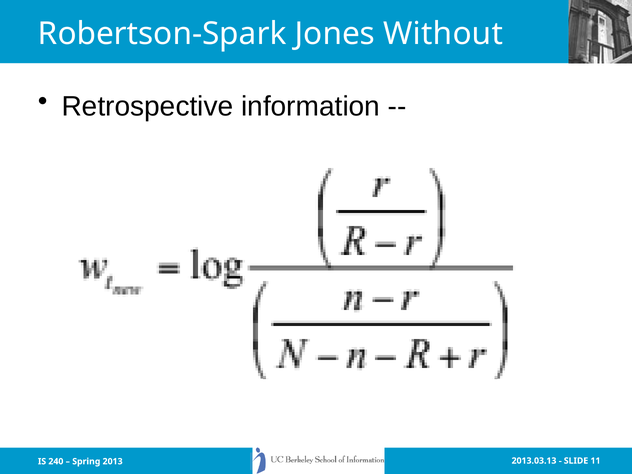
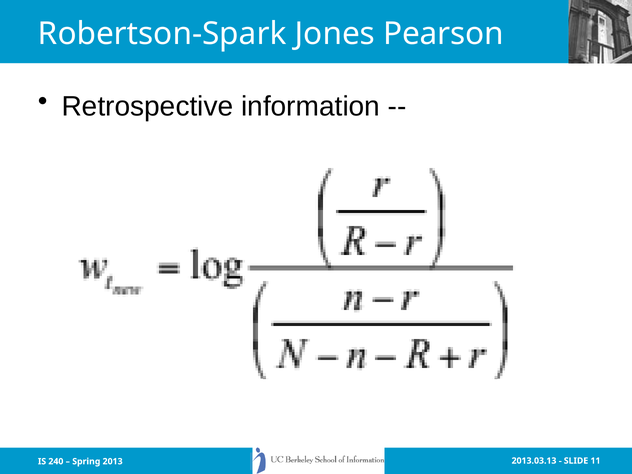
Without: Without -> Pearson (443, 34)
